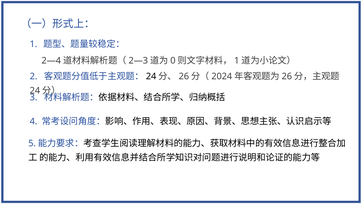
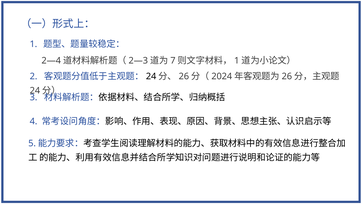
0: 0 -> 7 (173, 60)
